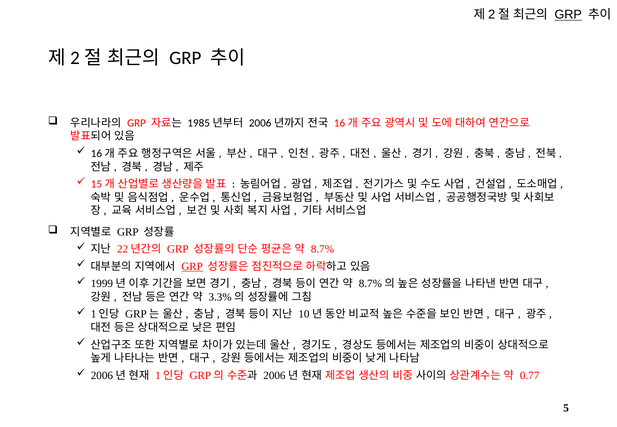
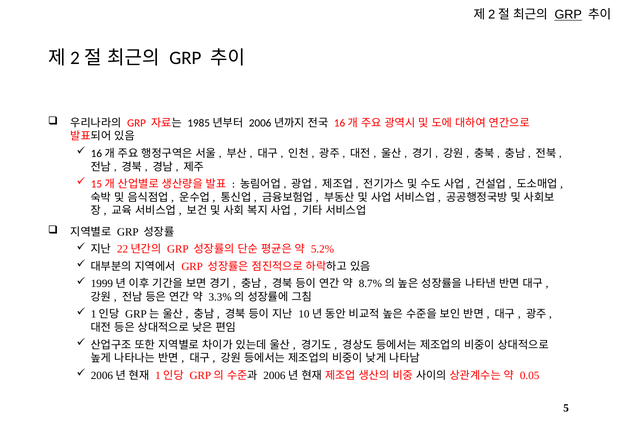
8.7%: 8.7% -> 5.2% (322, 249)
GRP underline: present -> none (192, 267)
0.77: 0.77 -> 0.05 (530, 376)
